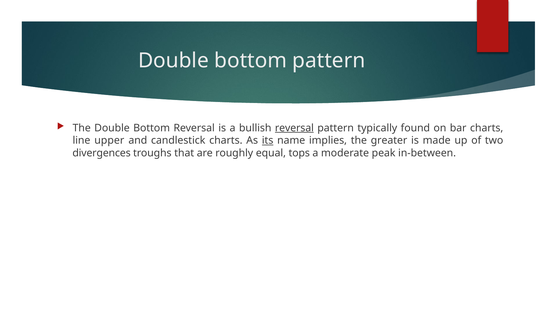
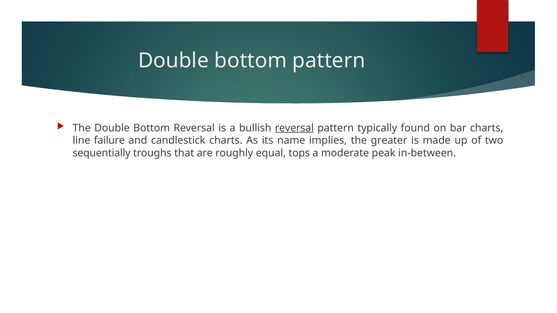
upper: upper -> failure (109, 141)
its underline: present -> none (268, 141)
divergences: divergences -> sequentially (102, 153)
